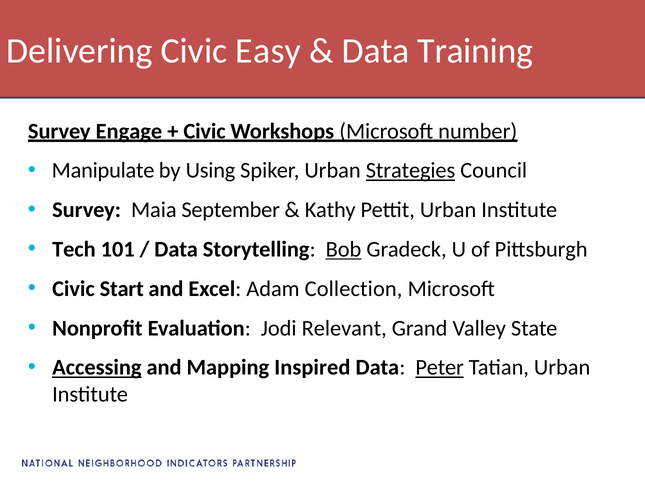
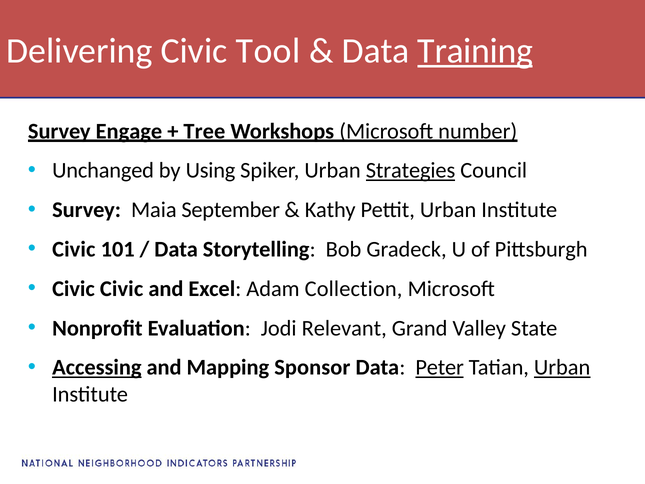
Easy: Easy -> Tool (268, 51)
Training underline: none -> present (475, 51)
Civic: Civic -> Tree (204, 131)
Manipulate: Manipulate -> Unchanged (103, 170)
Tech: Tech -> Civic (74, 249)
Bob underline: present -> none (344, 249)
Civic Start: Start -> Civic (122, 289)
Inspired: Inspired -> Sponsor (312, 367)
Urban underline: none -> present (562, 367)
